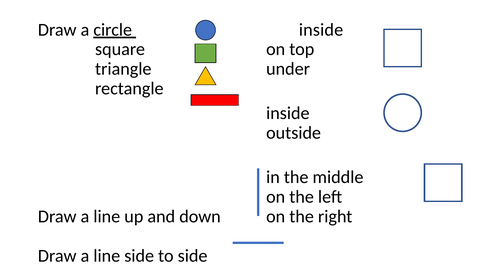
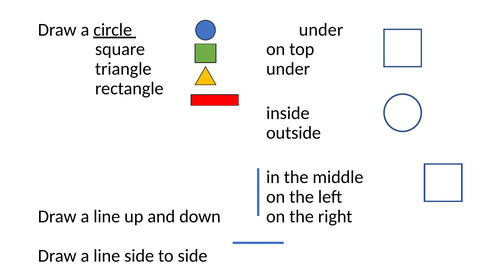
inside: inside -> under (321, 30)
